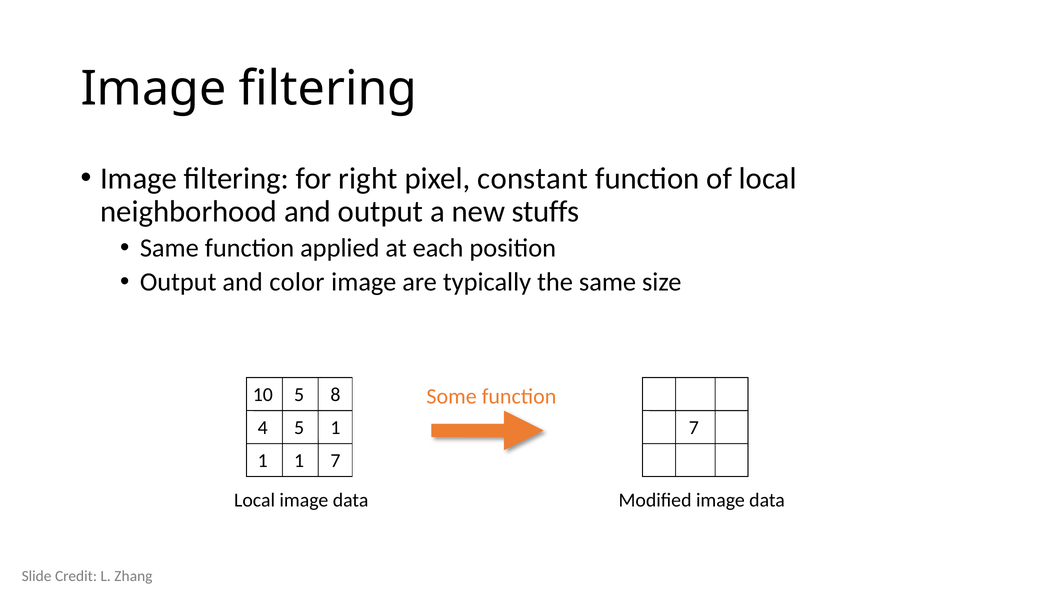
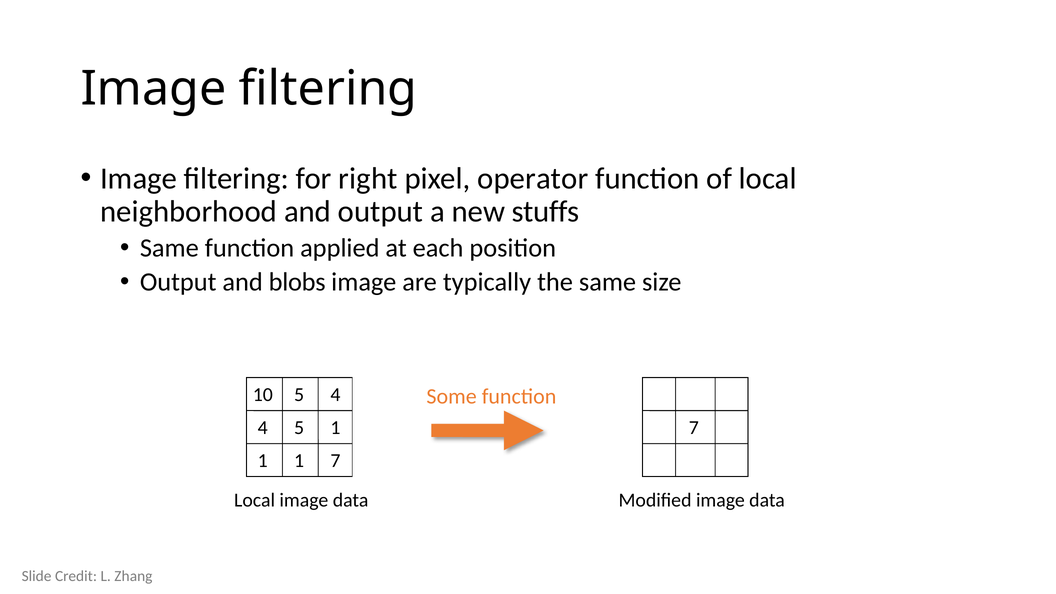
constant: constant -> operator (533, 178)
color: color -> blobs (297, 282)
5 8: 8 -> 4 (335, 395)
